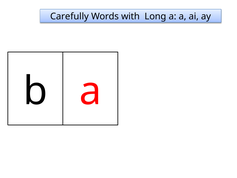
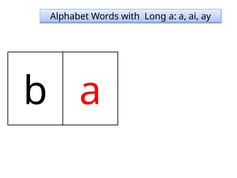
Carefully: Carefully -> Alphabet (70, 16)
